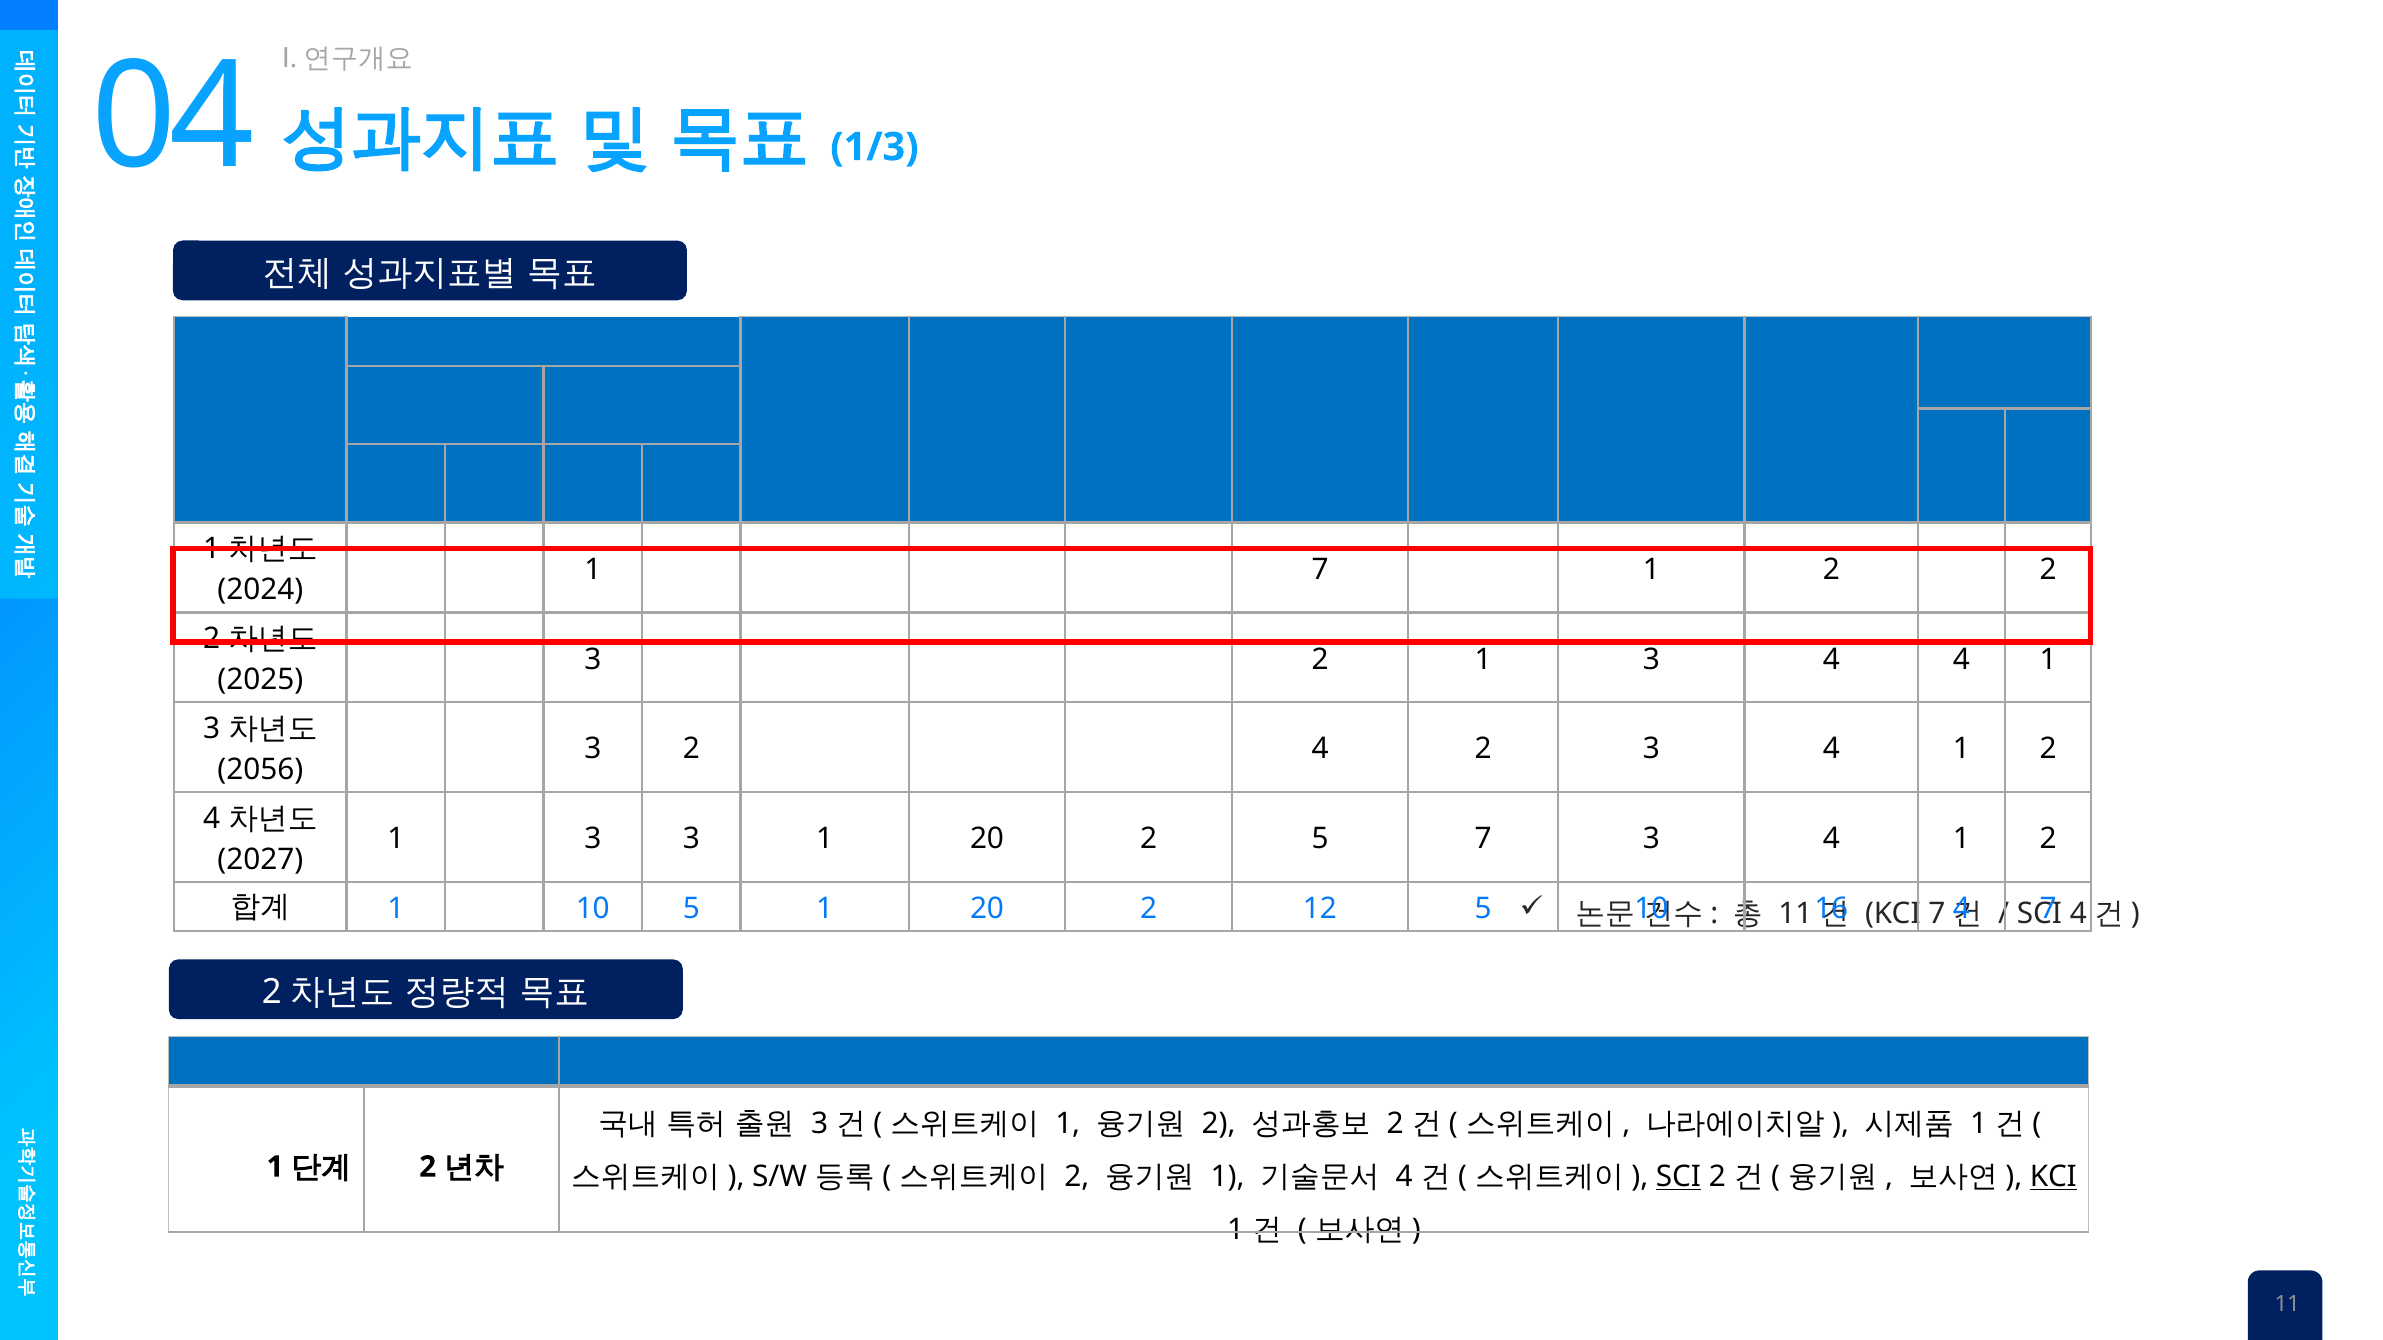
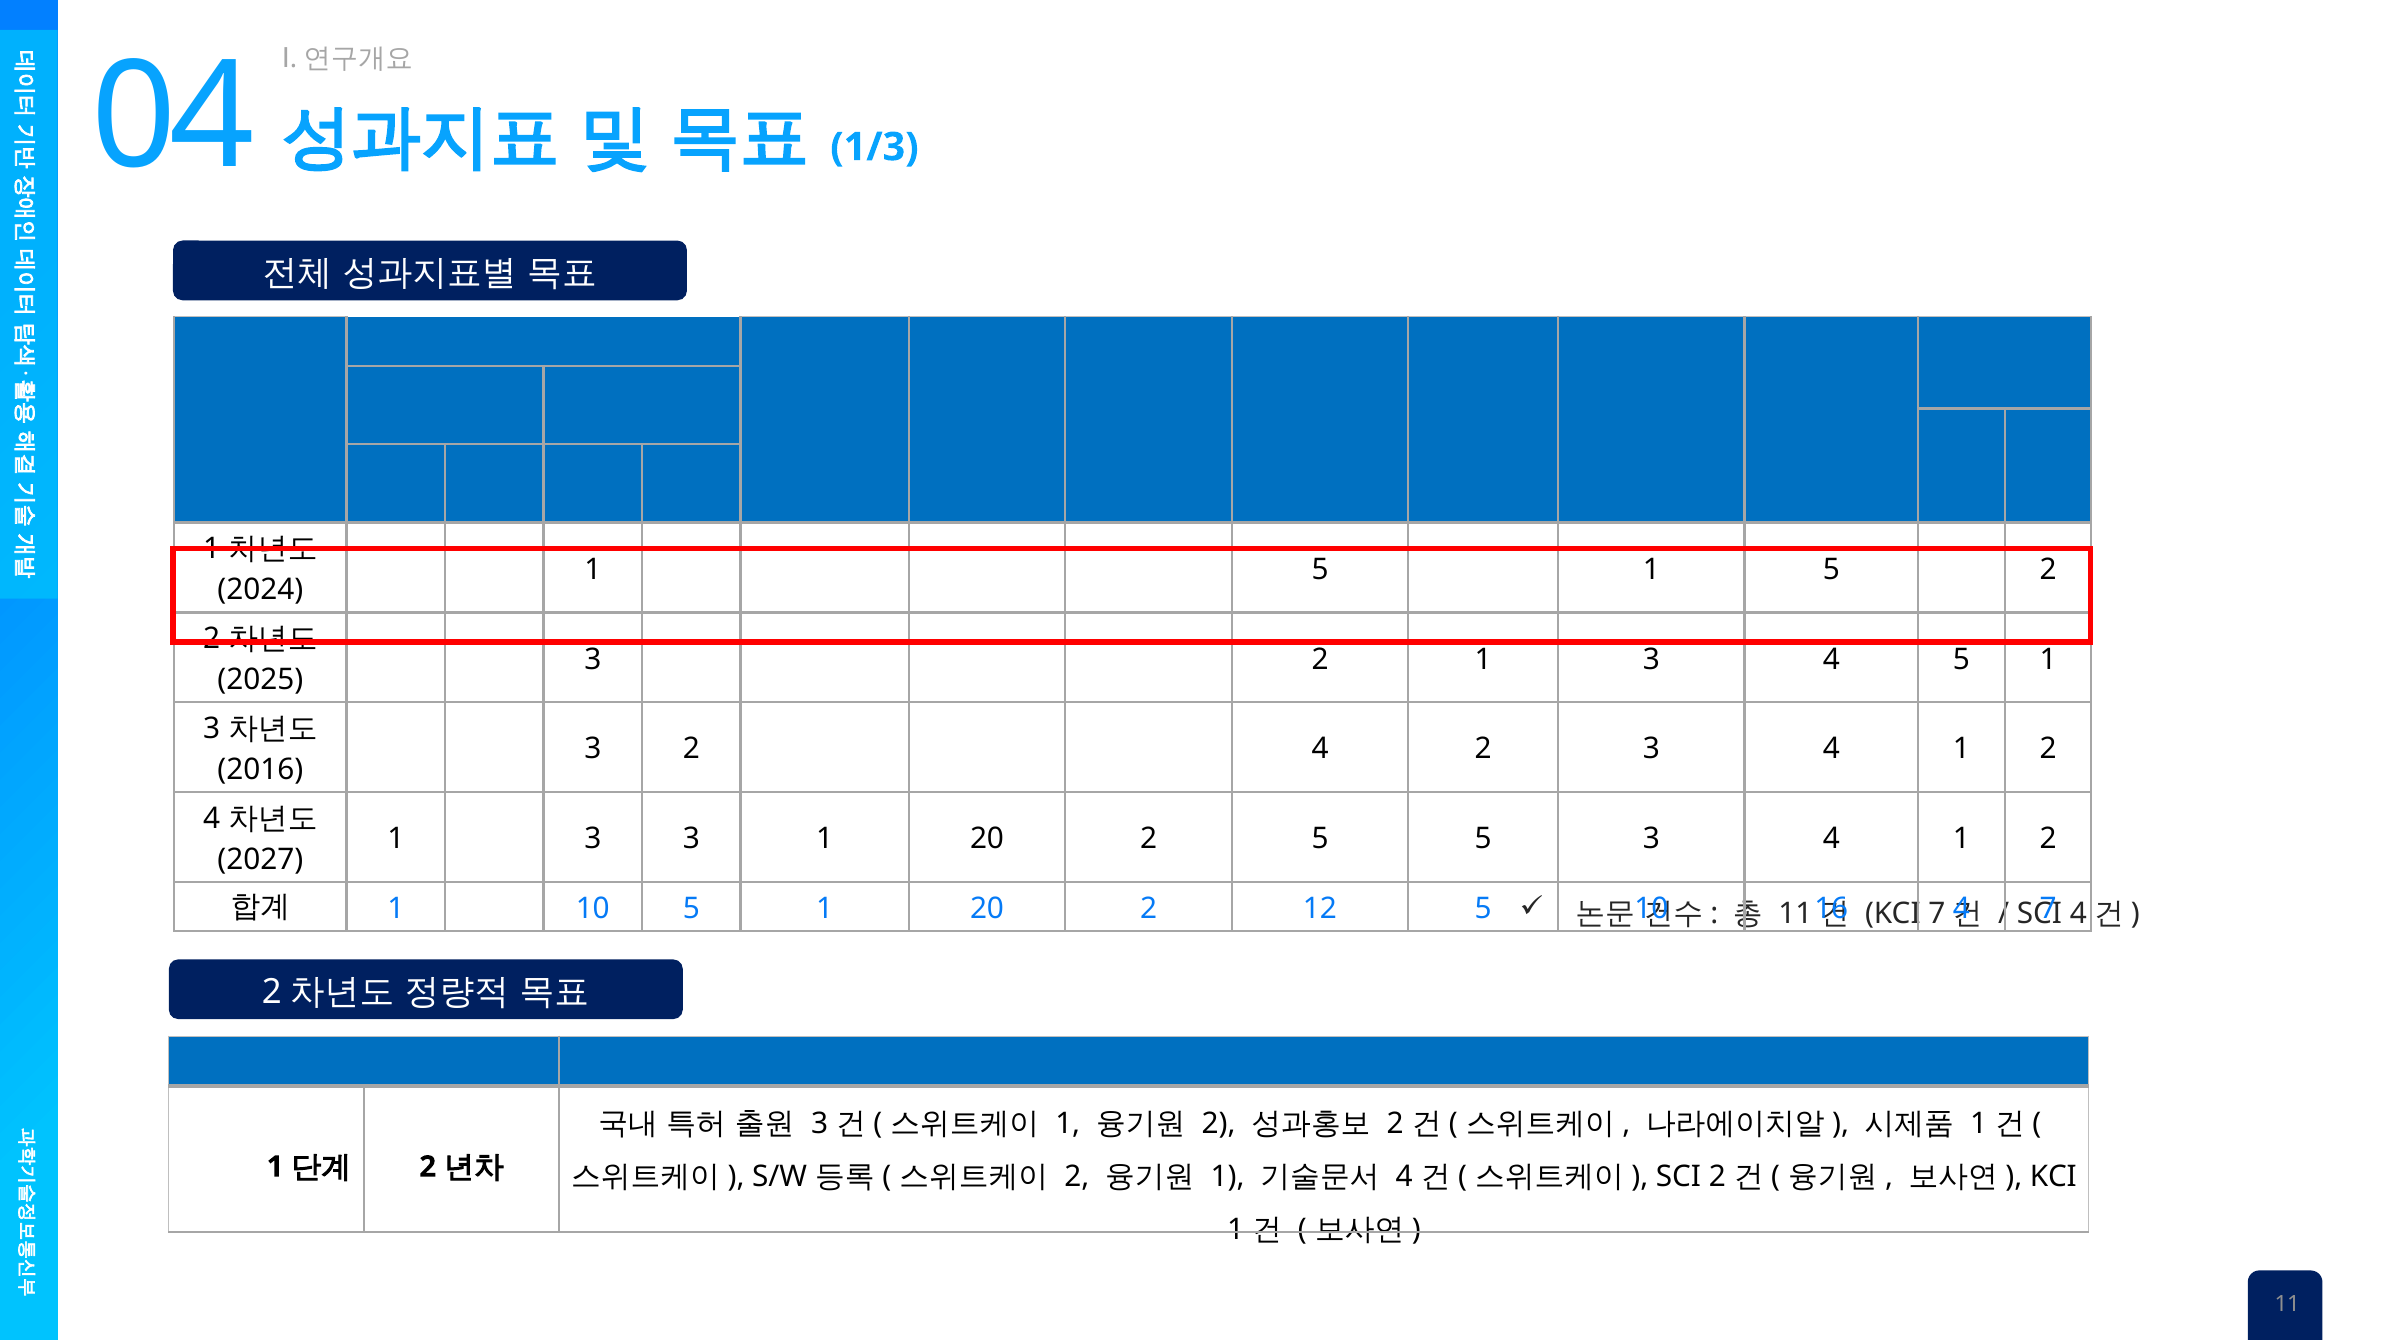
7: 7 -> 5 (1320, 569)
2: 2 -> 5 (1831, 569)
4 4: 4 -> 5 (1961, 659)
2056: 2056 -> 2016 (260, 770)
5 7: 7 -> 5 (1483, 839)
SCI underline: present -> none (1678, 1177)
KCI underline: present -> none (2053, 1177)
